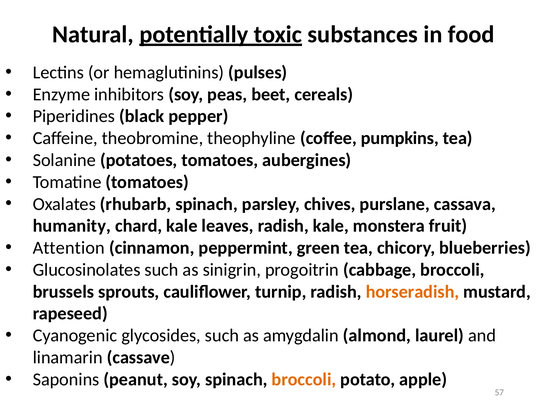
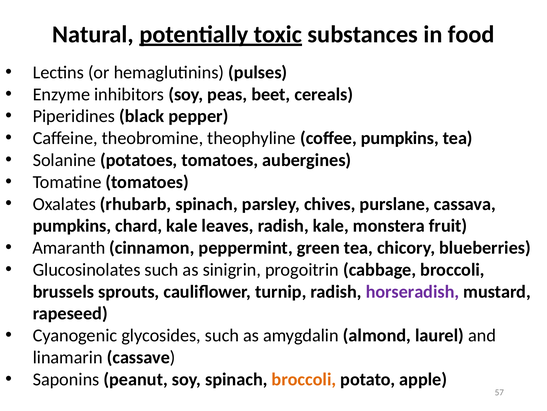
humanity: humanity -> pumpkins (72, 225)
Attention: Attention -> Amaranth (69, 247)
horseradish colour: orange -> purple (412, 291)
